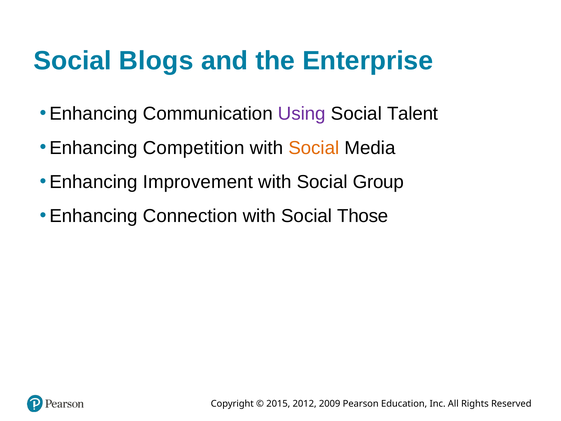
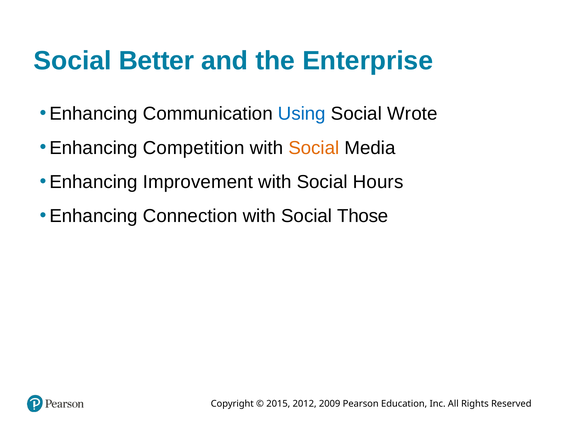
Blogs: Blogs -> Better (156, 61)
Using colour: purple -> blue (302, 114)
Talent: Talent -> Wrote (412, 114)
Group: Group -> Hours (378, 182)
